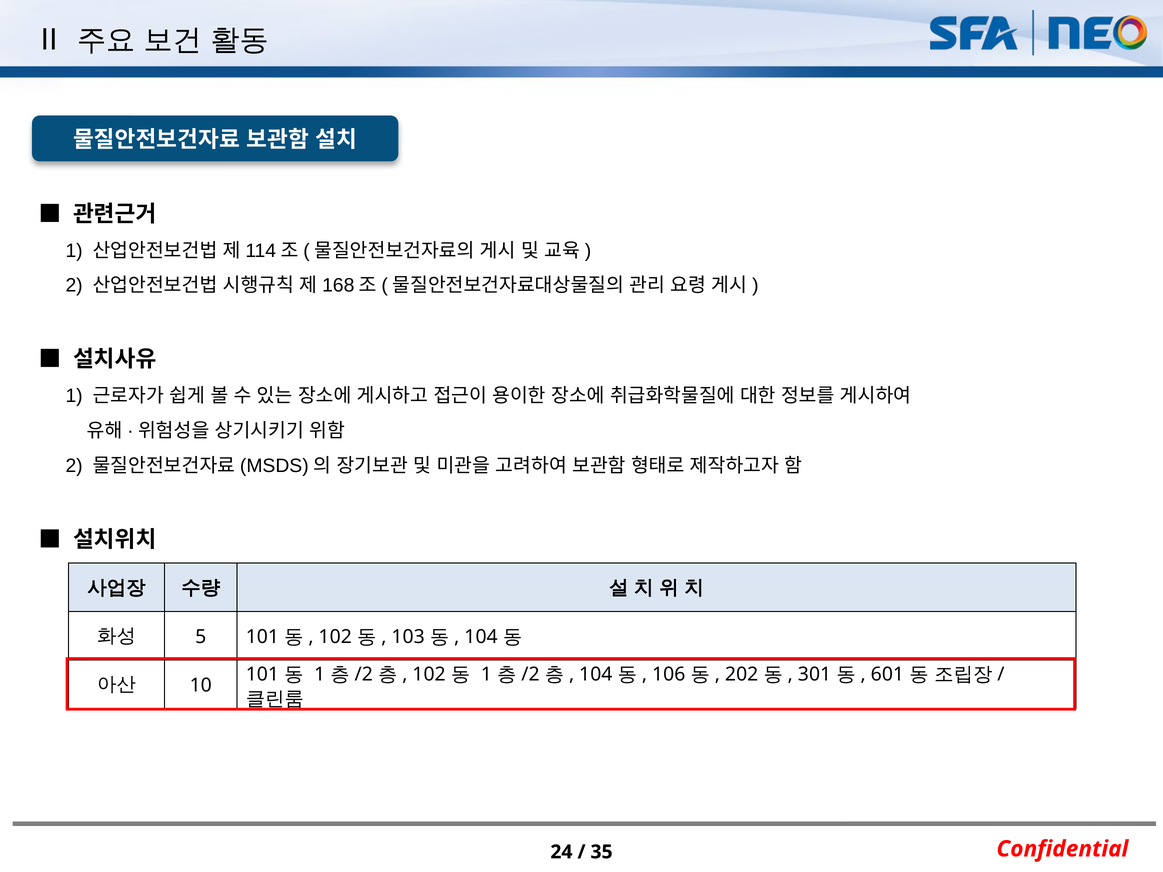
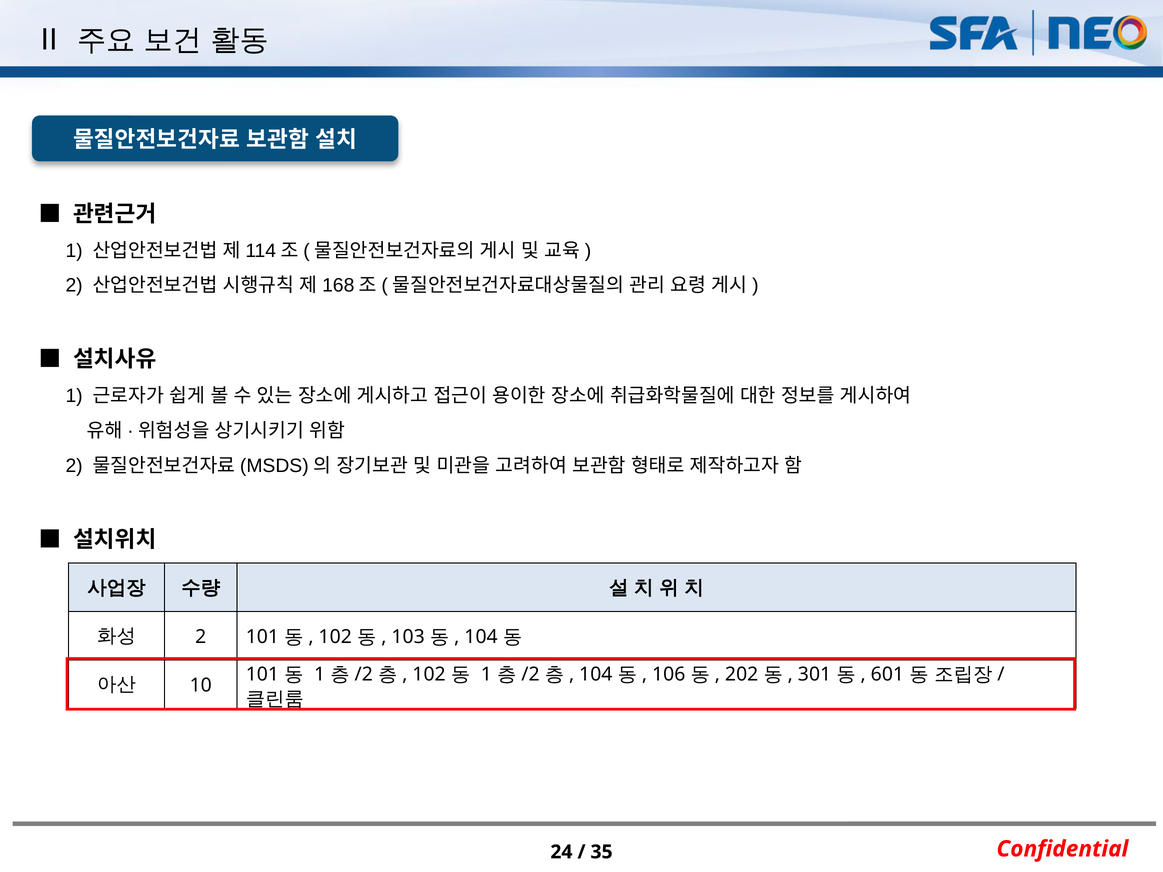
5: 5 -> 2 (201, 637)
